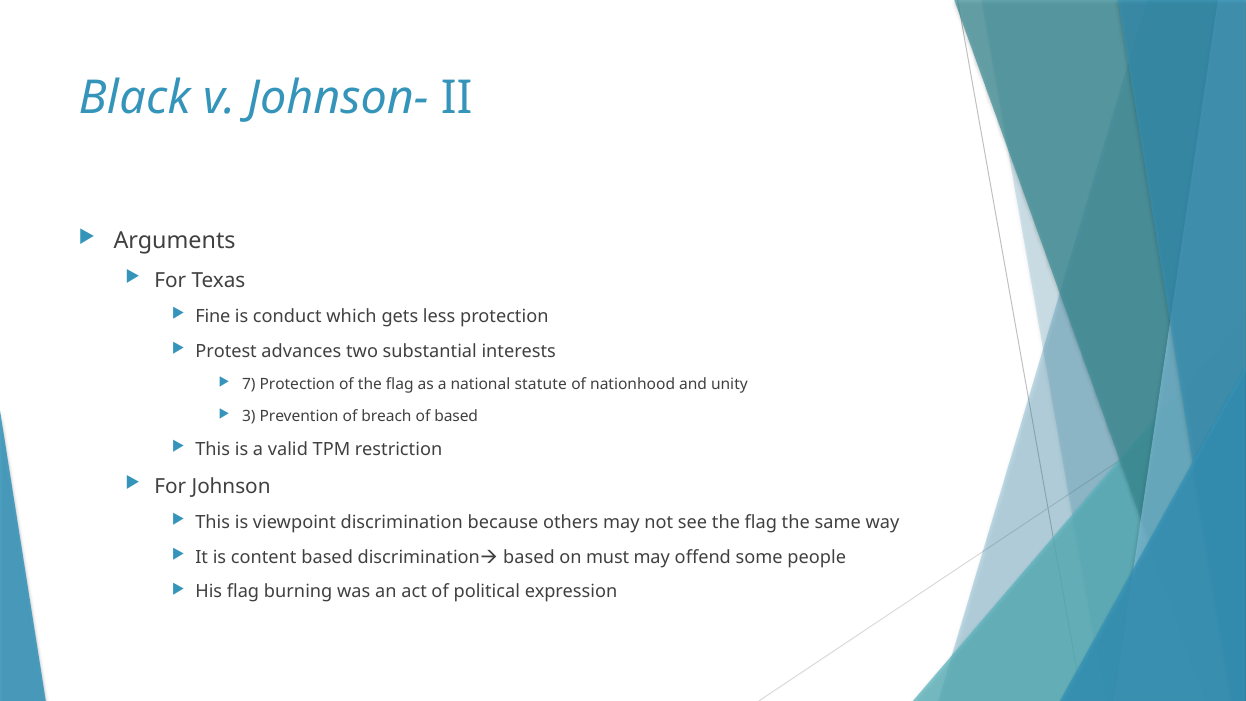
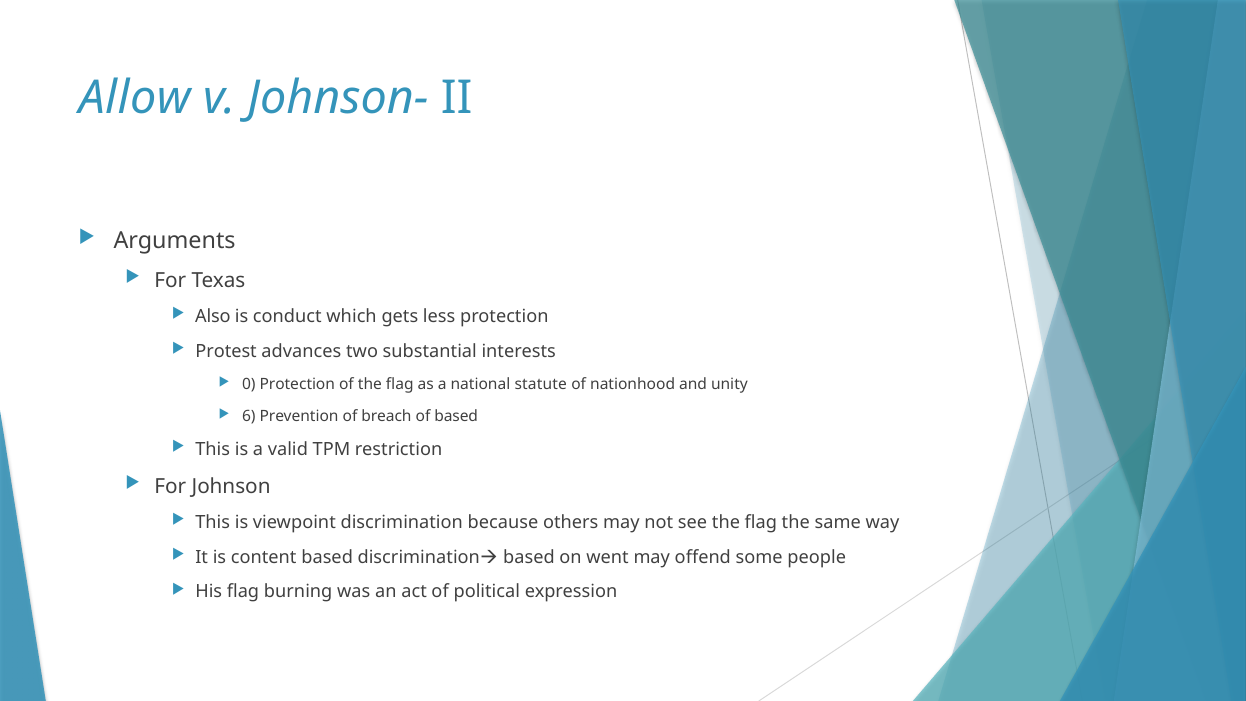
Black: Black -> Allow (135, 98)
Fine: Fine -> Also (213, 317)
7: 7 -> 0 (249, 384)
3: 3 -> 6 (249, 416)
must: must -> went (608, 557)
